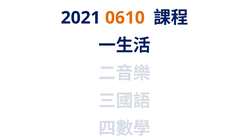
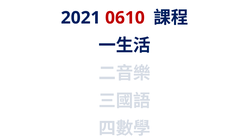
0610 colour: orange -> red (125, 18)
